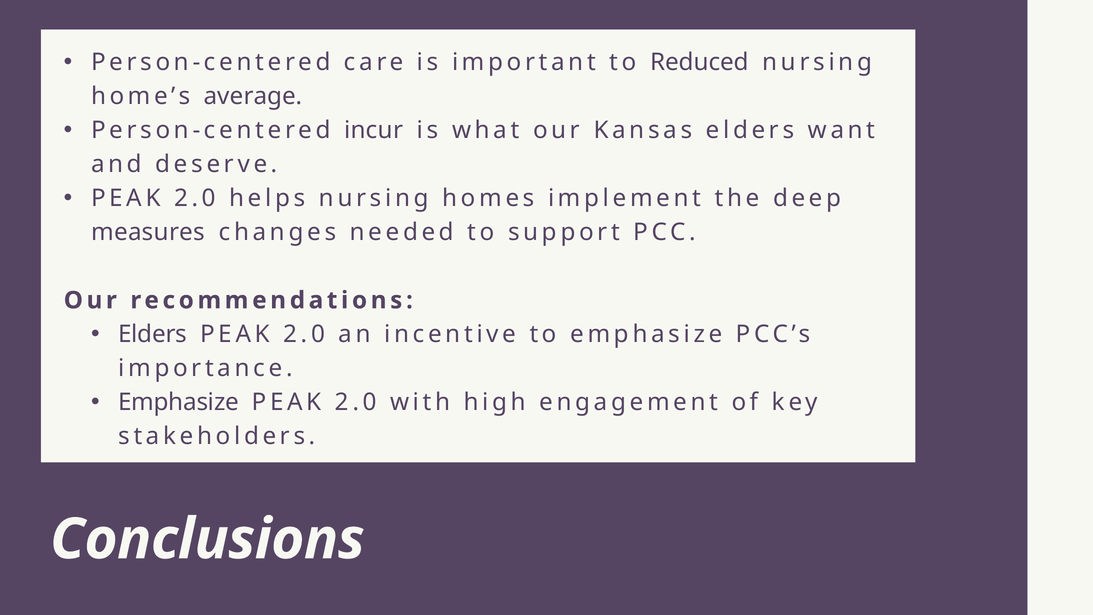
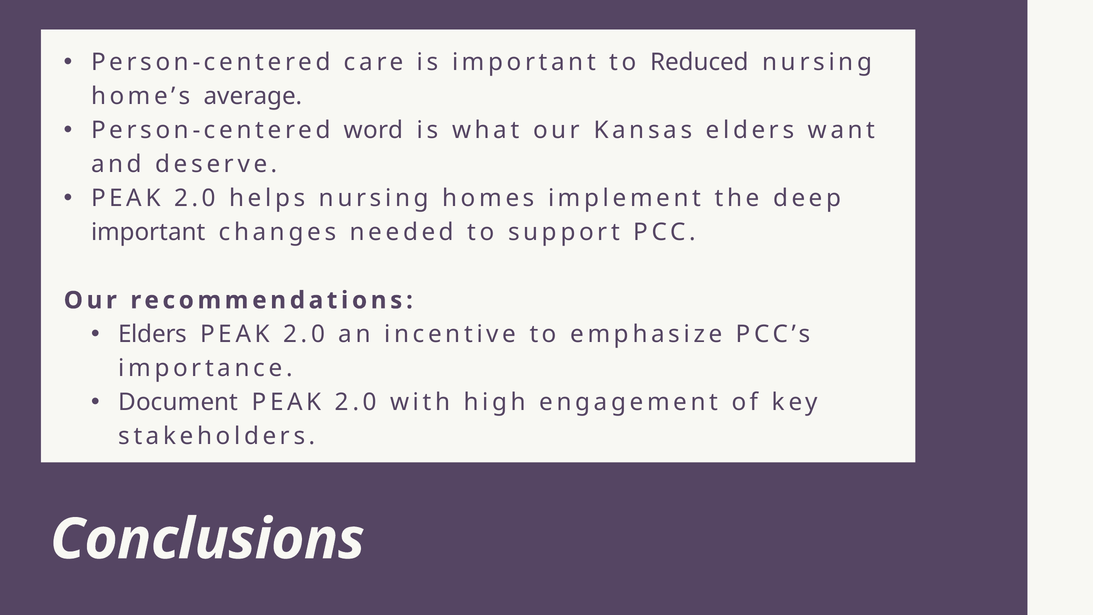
incur: incur -> word (374, 130)
measures: measures -> important (148, 232)
Emphasize: Emphasize -> Document (178, 402)
